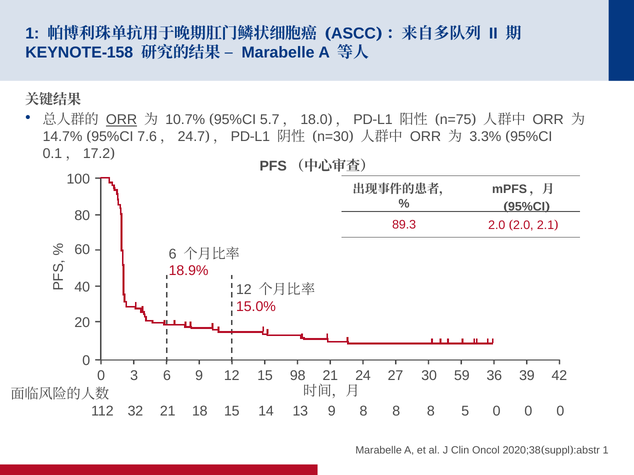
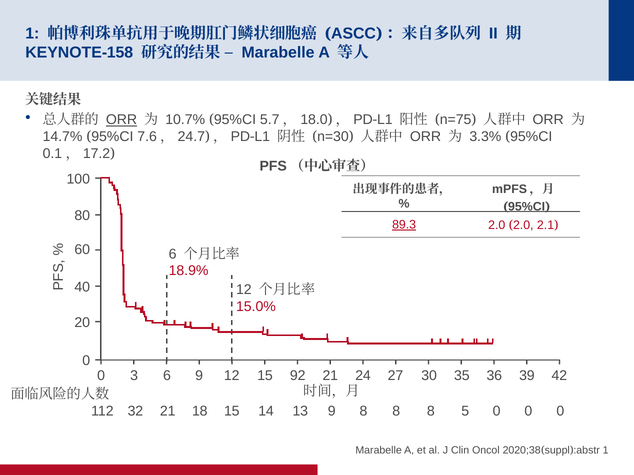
89.3 underline: none -> present (404, 225)
98: 98 -> 92 (298, 376)
59: 59 -> 35 (462, 376)
